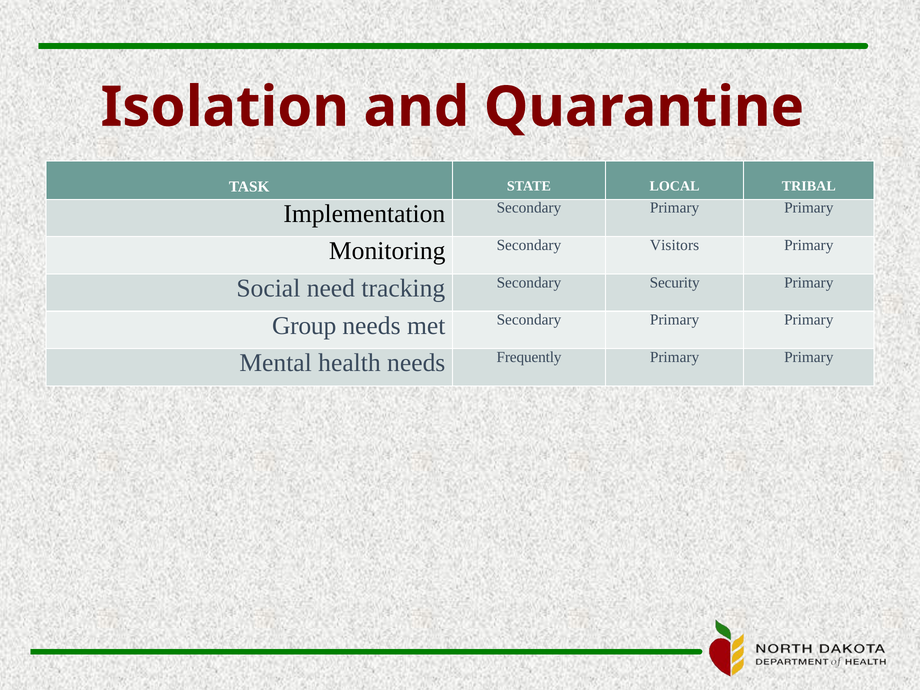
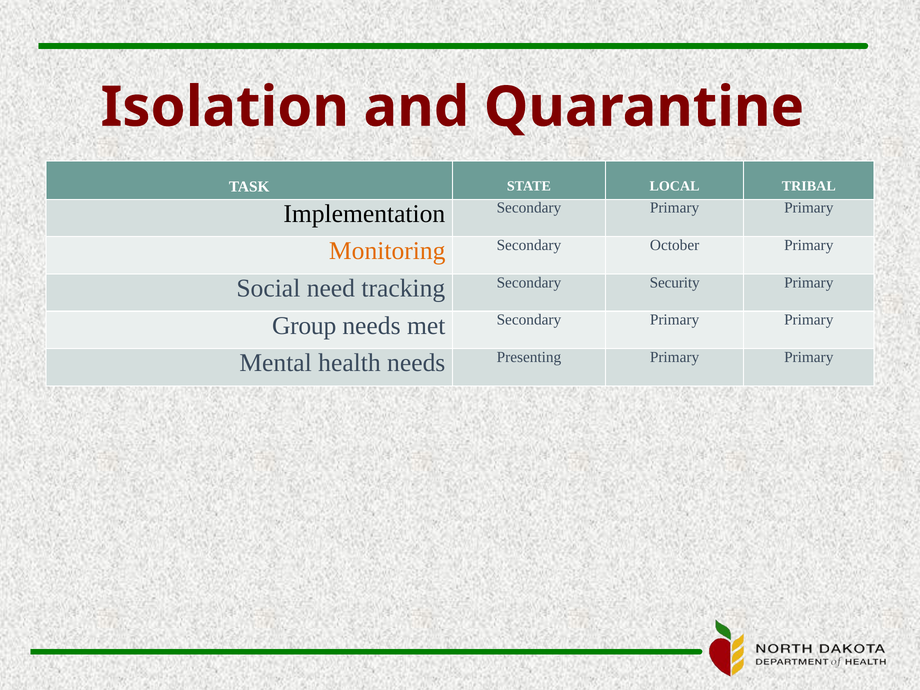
Monitoring colour: black -> orange (387, 251)
Visitors: Visitors -> October (675, 245)
Frequently: Frequently -> Presenting (529, 357)
